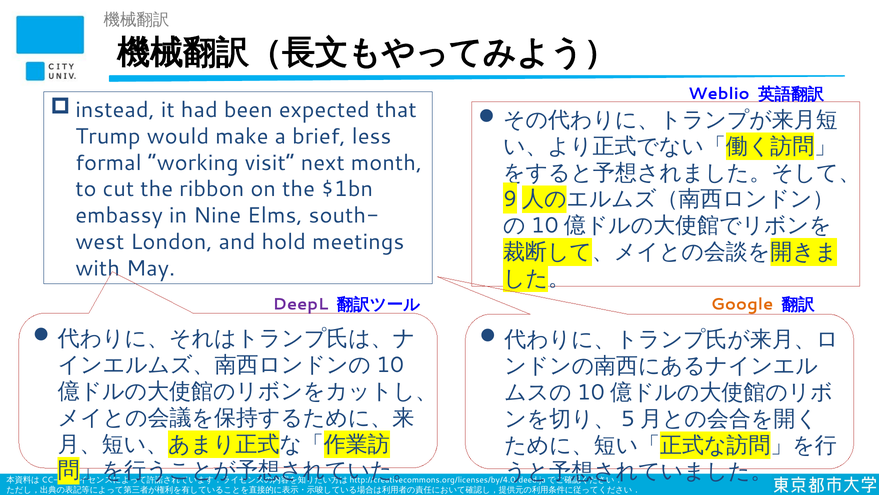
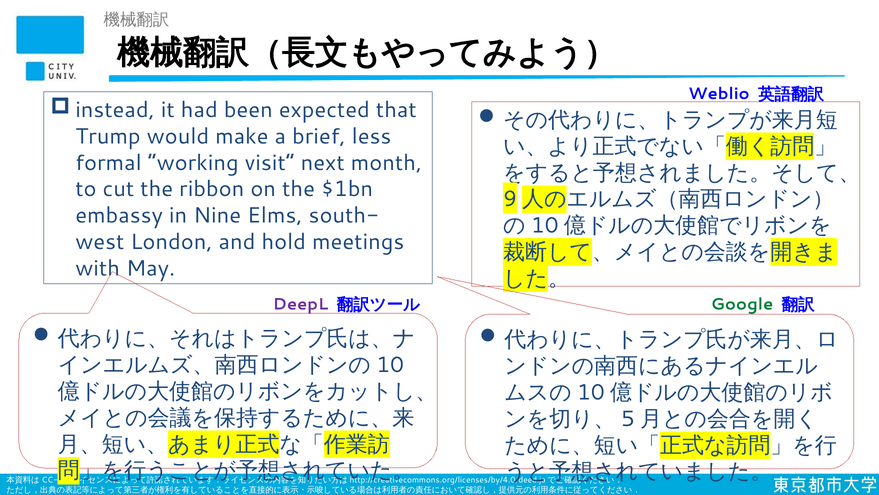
Google colour: orange -> green (742, 304)
